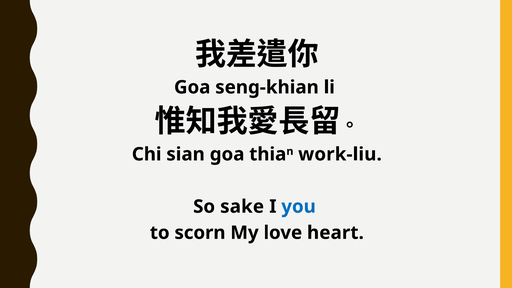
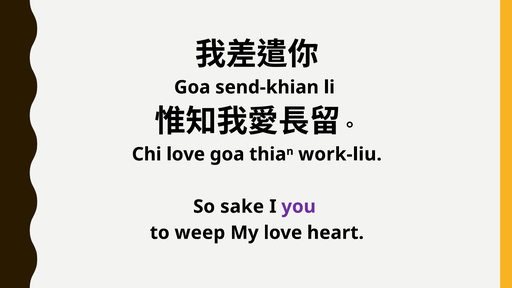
seng-khian: seng-khian -> send-khian (267, 87)
Chi sian: sian -> love (186, 154)
you colour: blue -> purple (299, 207)
scorn: scorn -> weep (200, 233)
